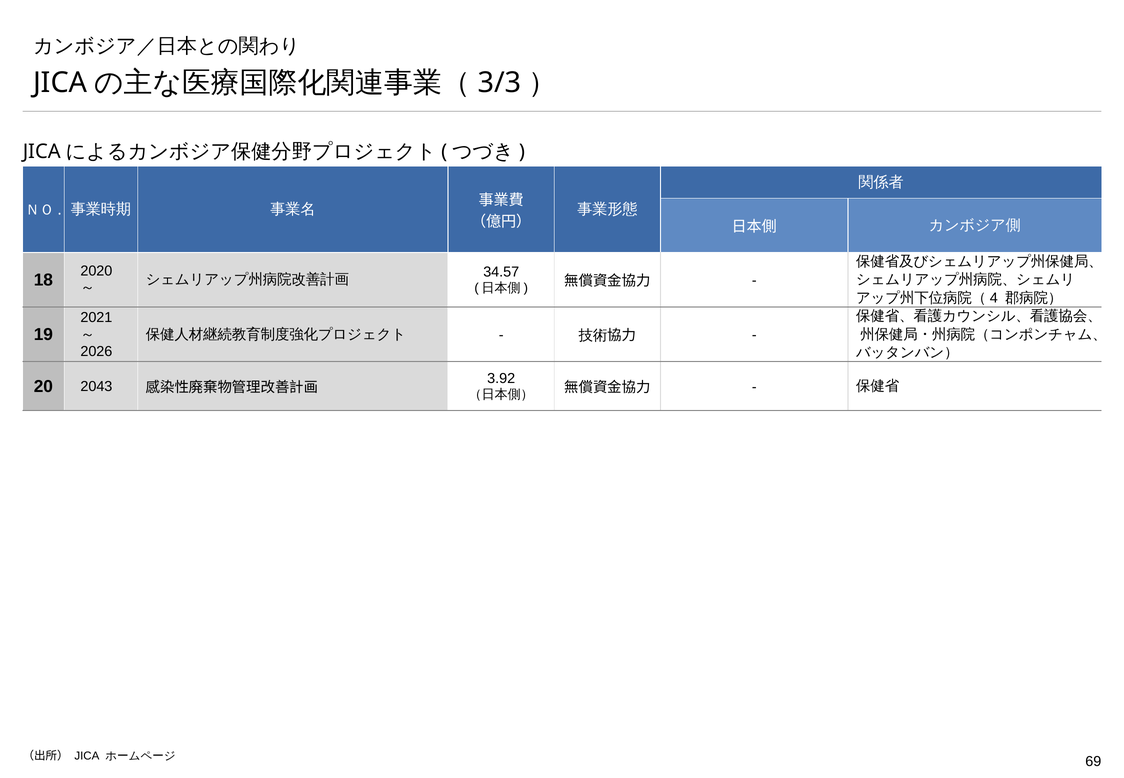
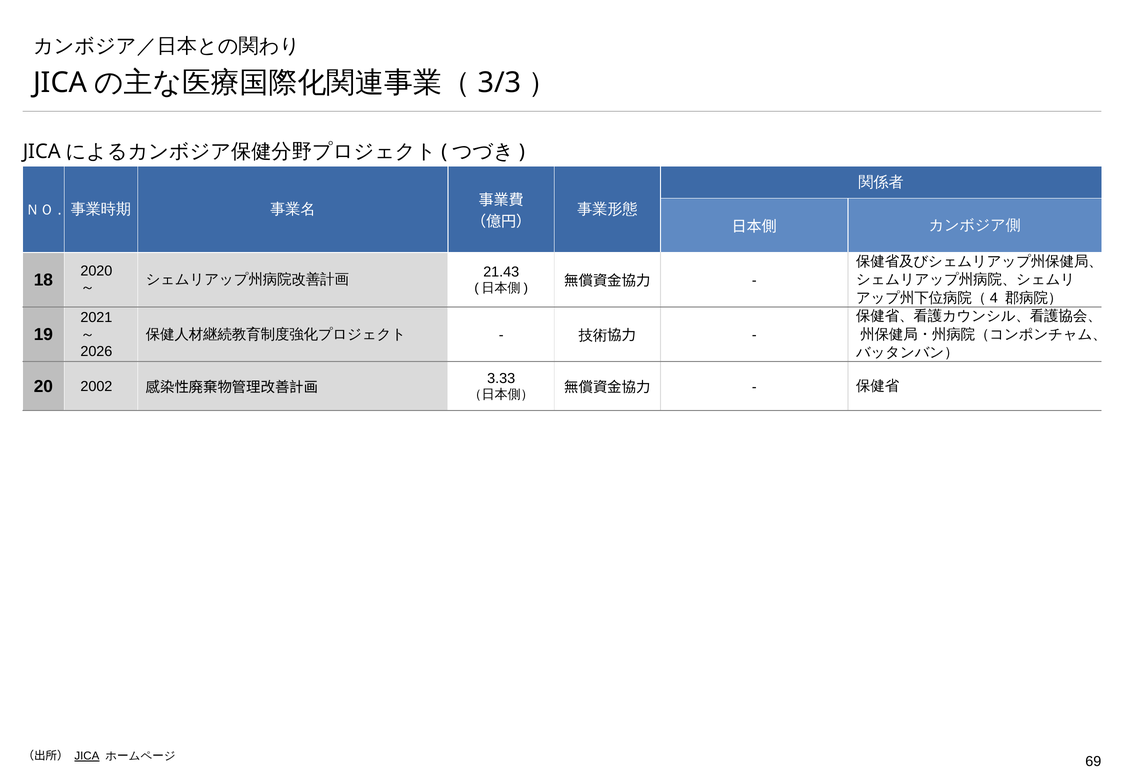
34.57: 34.57 -> 21.43 (501, 272)
3.92: 3.92 -> 3.33 (501, 379)
2043: 2043 -> 2002 (96, 386)
JICA underline: none -> present (87, 756)
